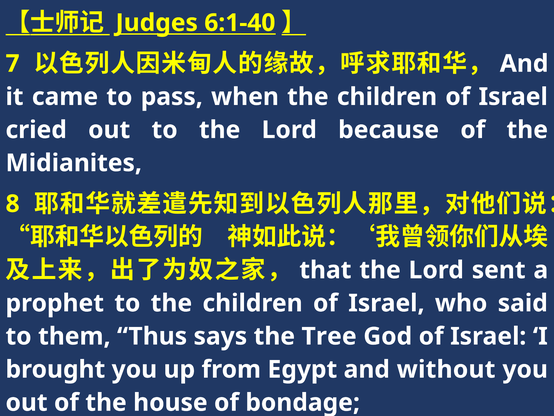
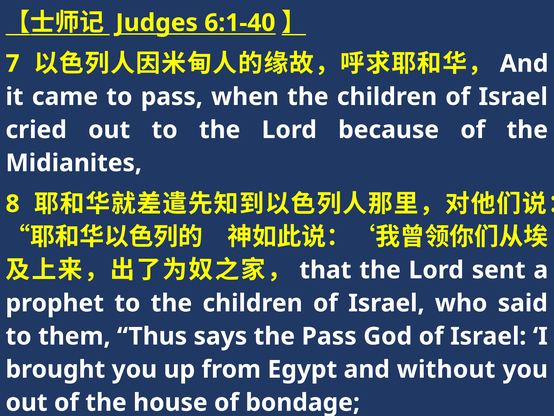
the Tree: Tree -> Pass (329, 336)
